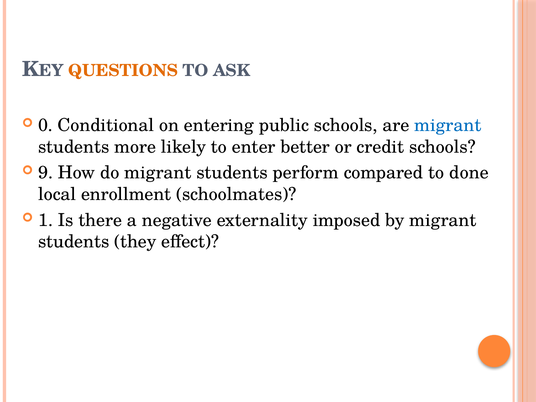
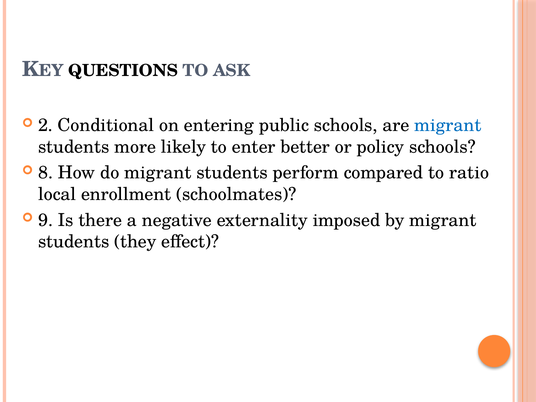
QUESTIONS colour: orange -> black (123, 71)
0: 0 -> 2 (45, 125)
credit: credit -> policy (380, 147)
9: 9 -> 8 (46, 173)
done: done -> ratio (469, 173)
1: 1 -> 9 (46, 220)
